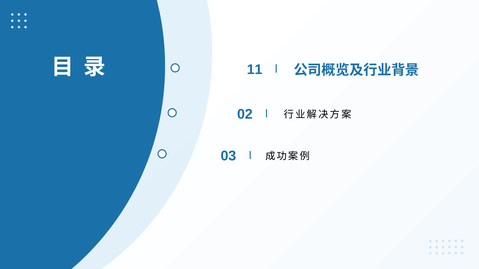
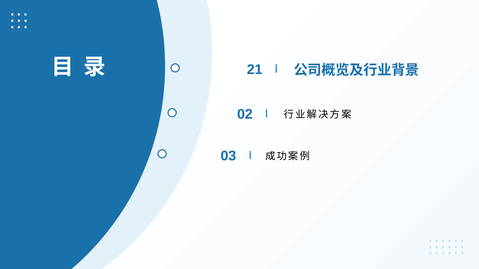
11: 11 -> 21 (255, 70)
